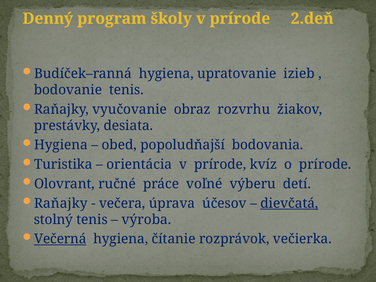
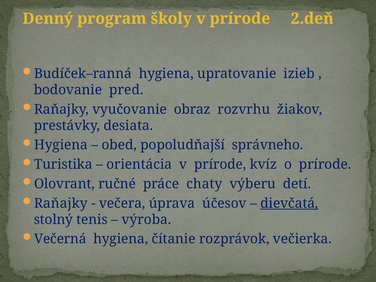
bodovanie tenis: tenis -> pred (126, 90)
bodovania: bodovania -> správneho (268, 145)
voľné: voľné -> chaty (204, 184)
Večerná underline: present -> none (60, 239)
